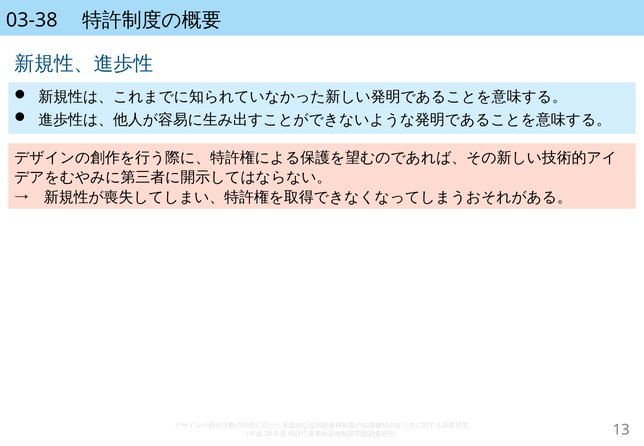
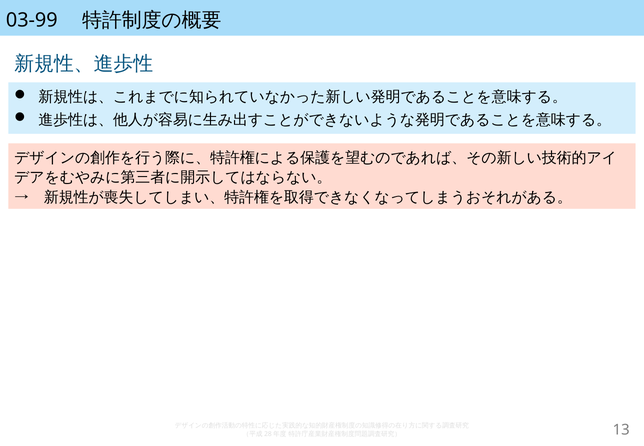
03-38: 03-38 -> 03-99 (32, 20)
